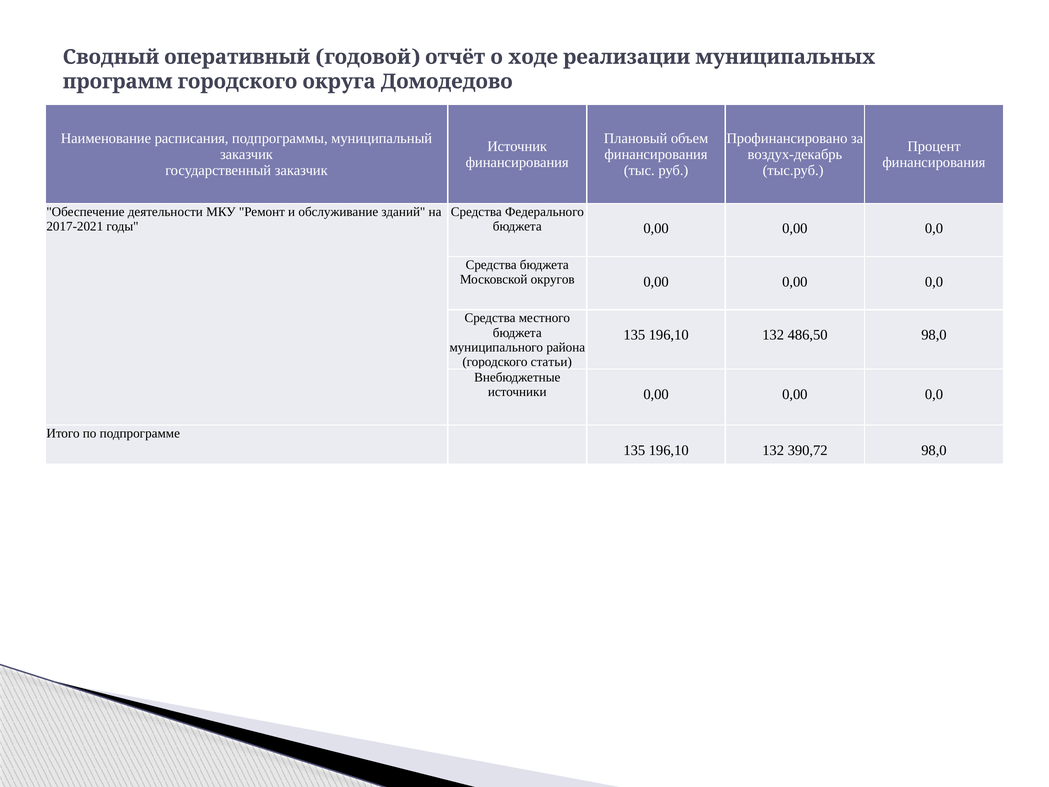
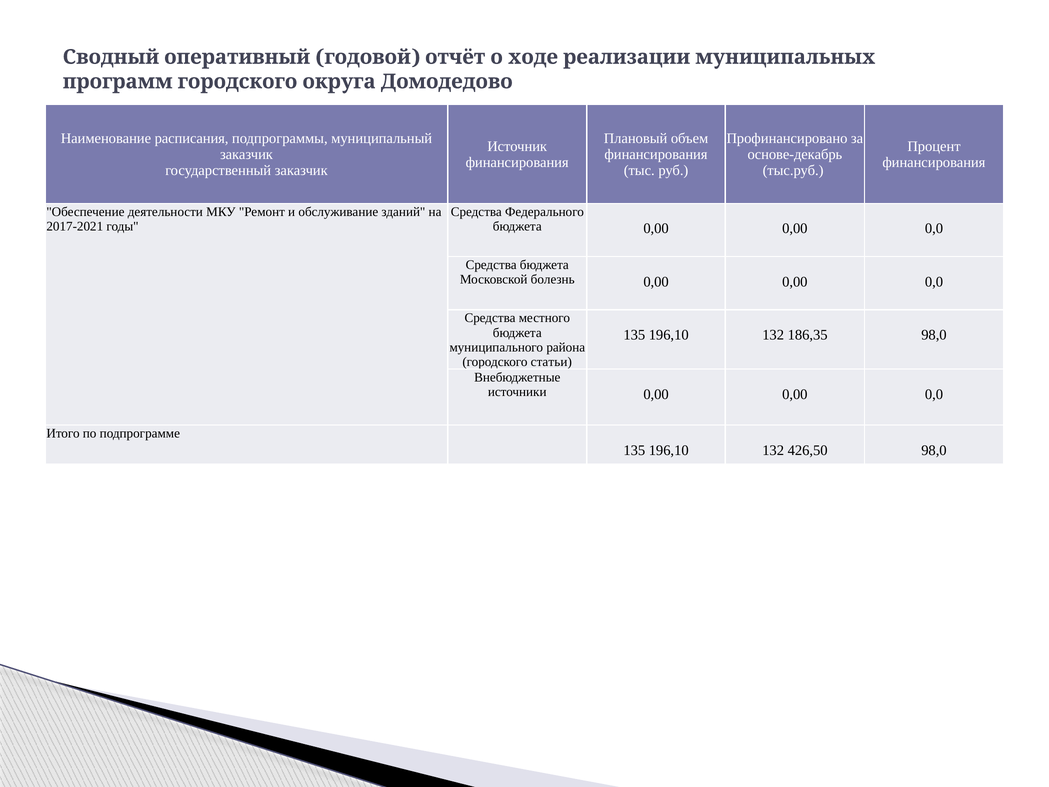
воздух-декабрь: воздух-декабрь -> основе-декабрь (795, 154)
округов: округов -> болезнь (553, 279)
486,50: 486,50 -> 186,35 (808, 335)
390,72: 390,72 -> 426,50 (808, 450)
